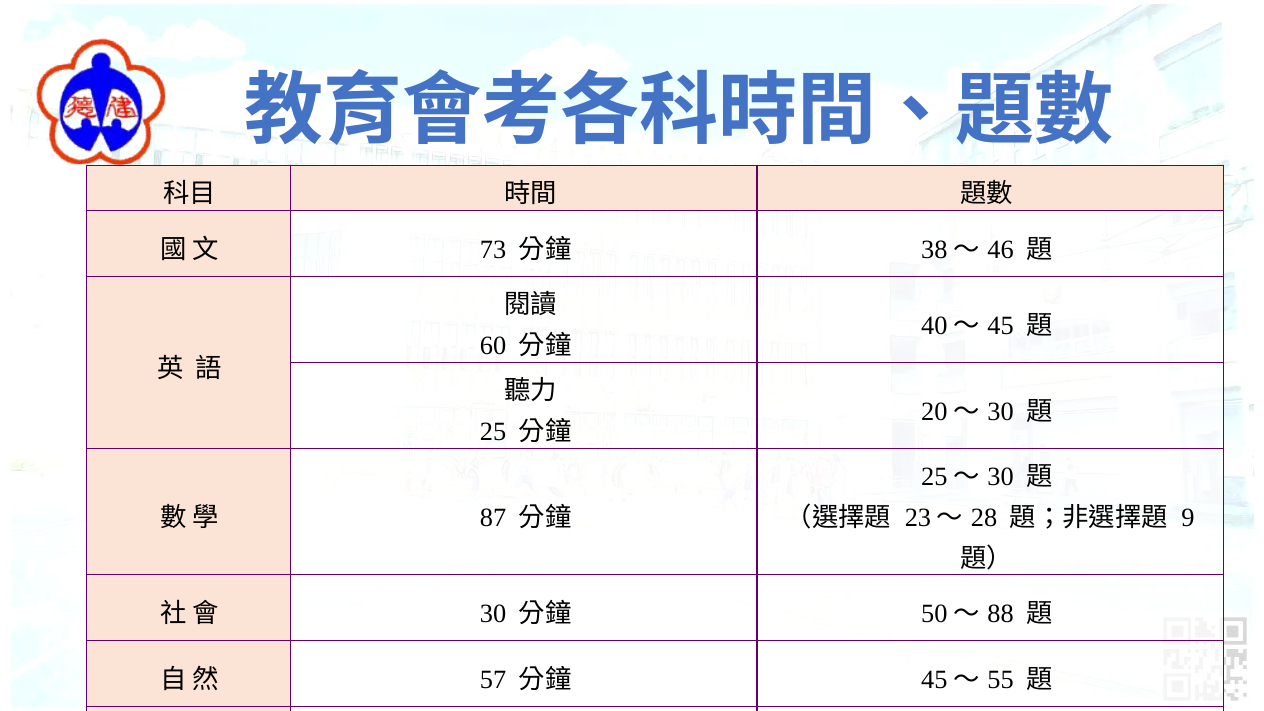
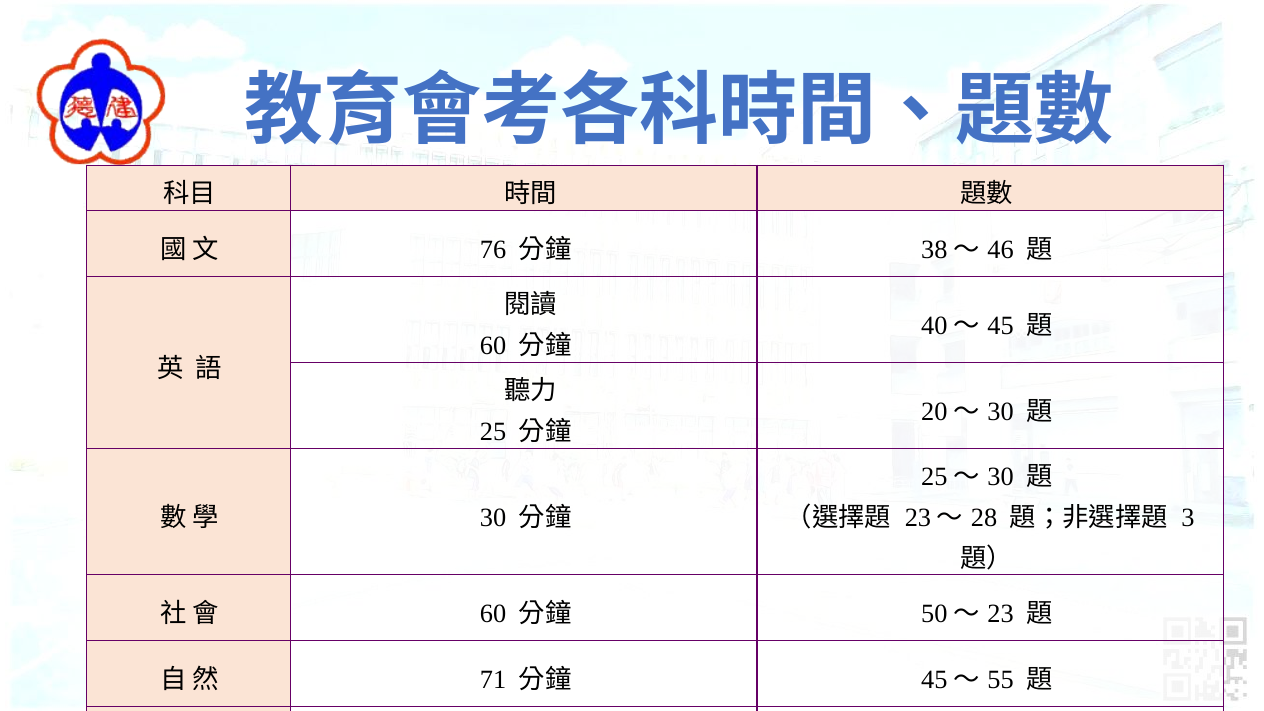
73: 73 -> 76 (493, 249)
87: 87 -> 30 (493, 518)
9: 9 -> 3 (1188, 518)
30: 30 -> 60 (493, 614)
88: 88 -> 23 (1001, 614)
57: 57 -> 71 (493, 680)
